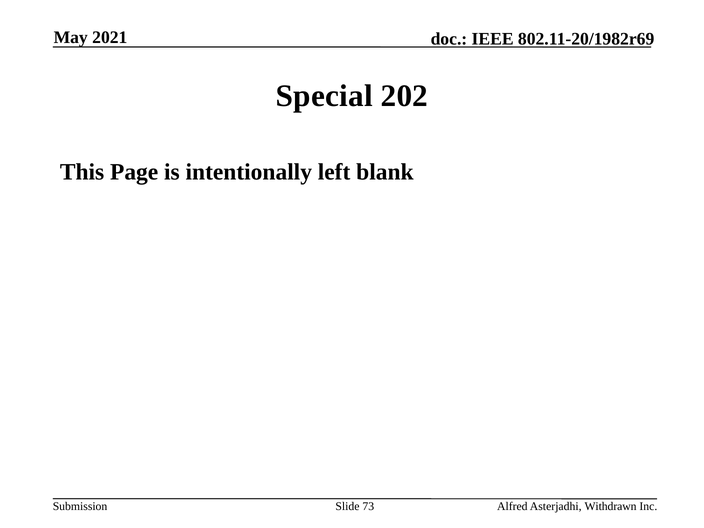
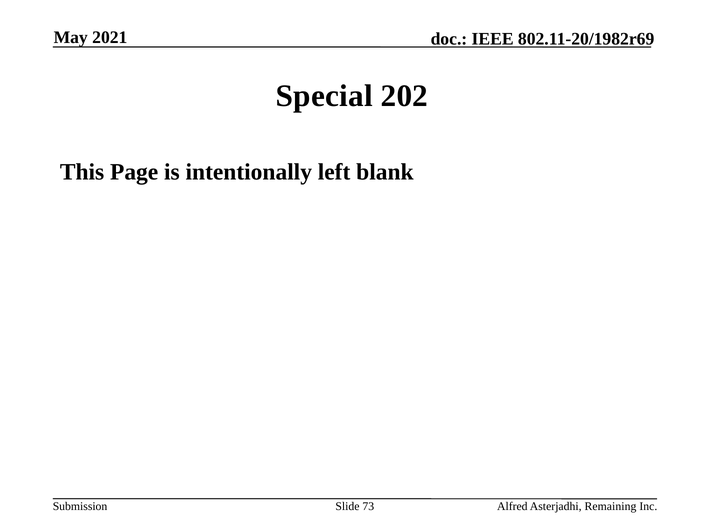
Withdrawn: Withdrawn -> Remaining (610, 506)
